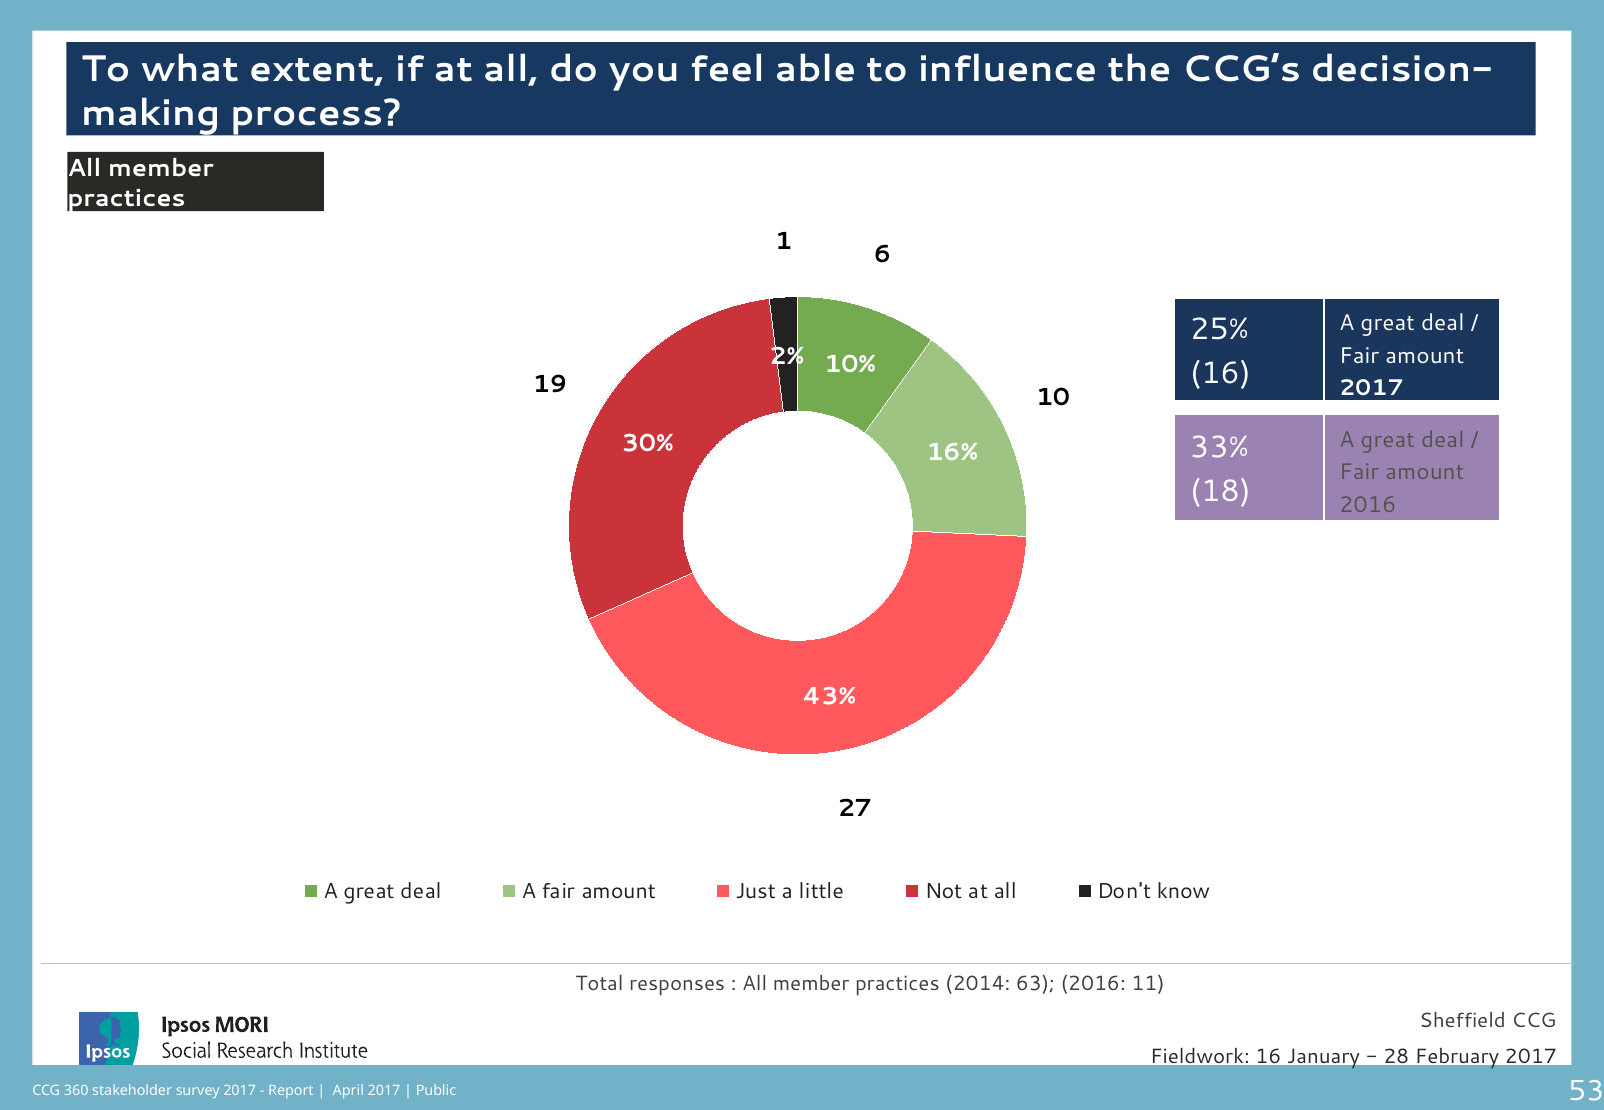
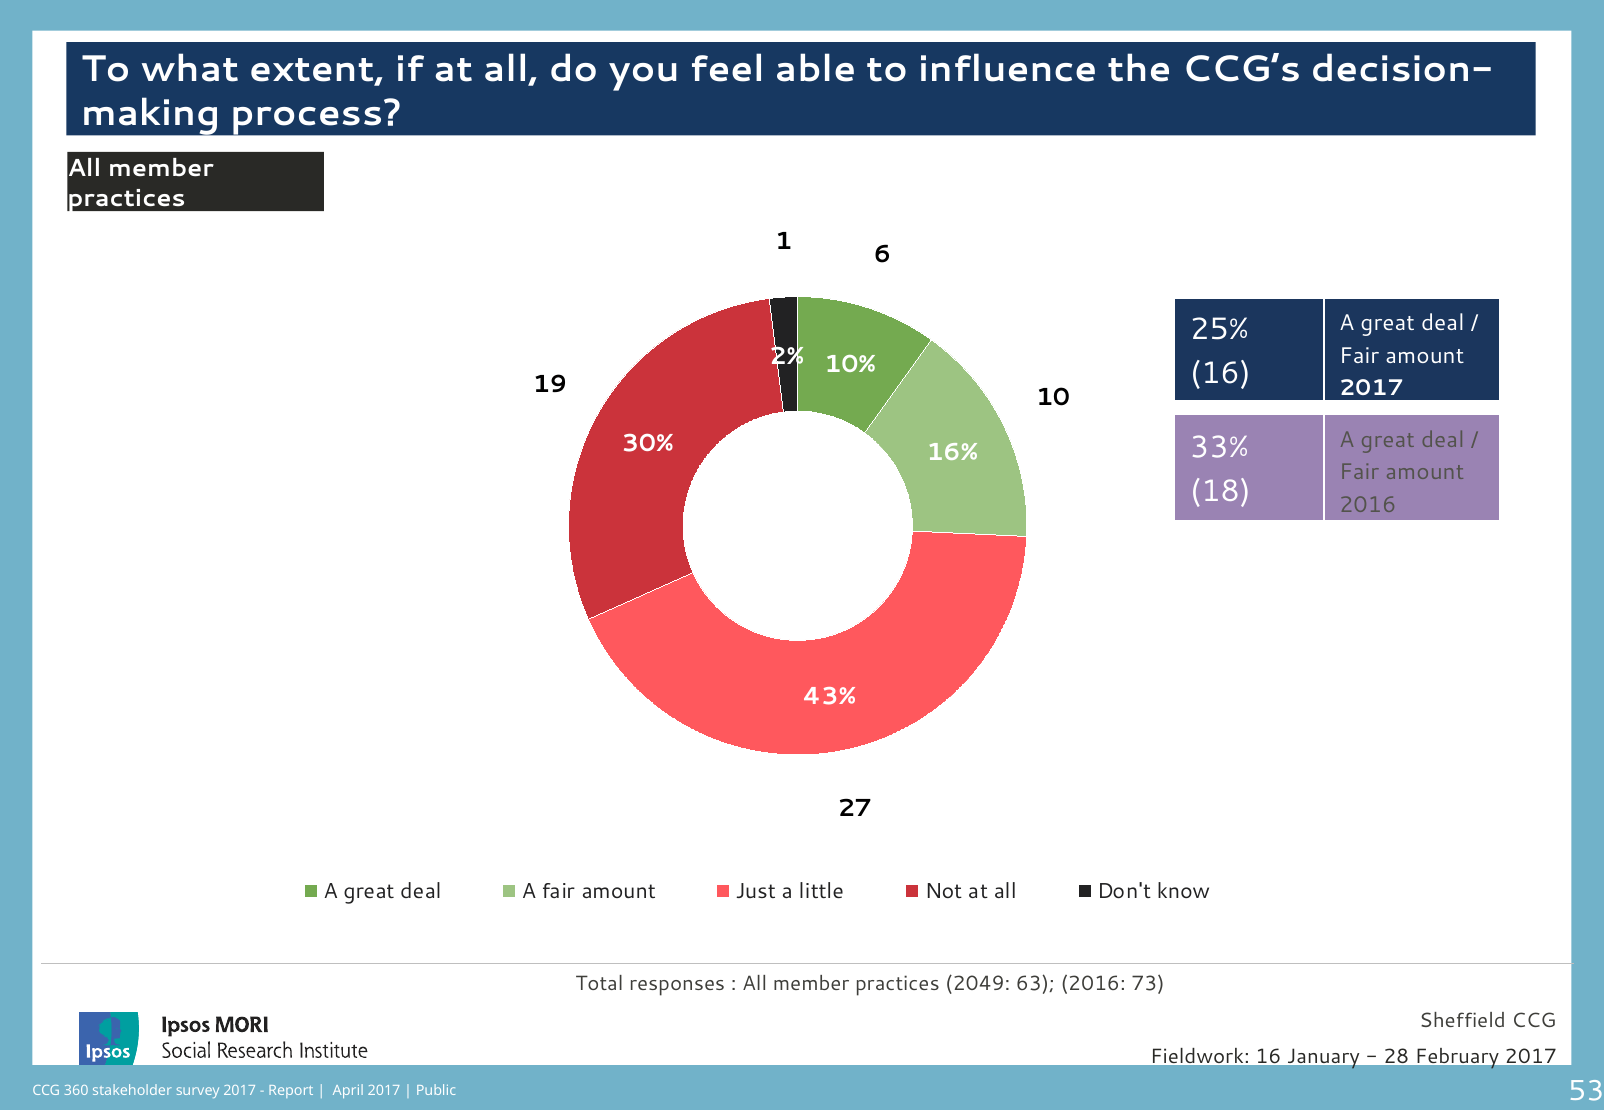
2014: 2014 -> 2049 (978, 984)
11: 11 -> 73 (1148, 984)
